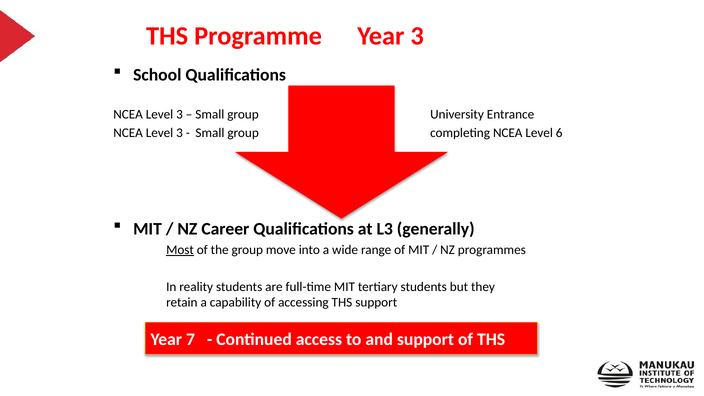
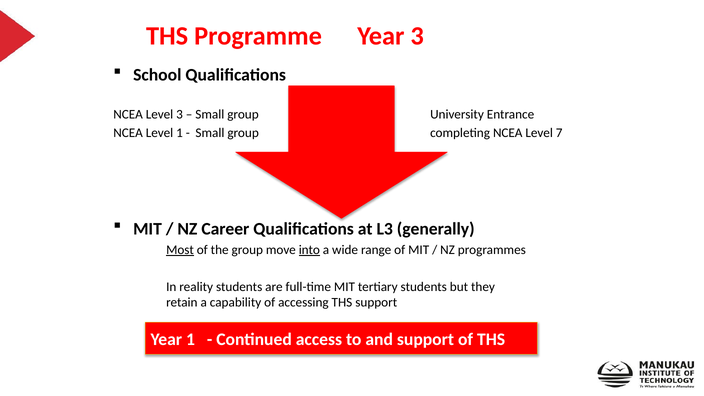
3: 3 -> 1 (180, 133)
6: 6 -> 7 (559, 133)
into underline: none -> present (309, 250)
Year 7: 7 -> 1 (191, 340)
